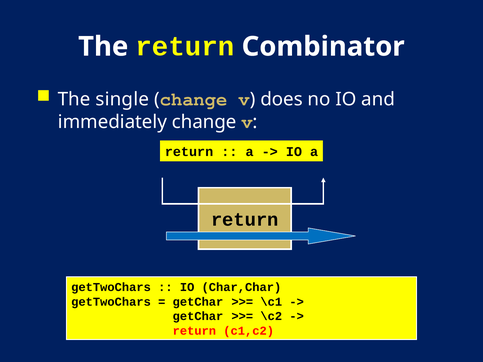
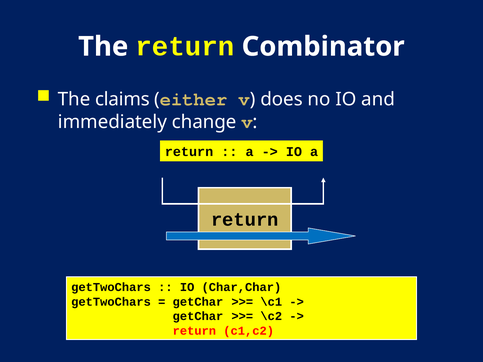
single: single -> claims (122, 100)
change: change -> either (194, 100)
